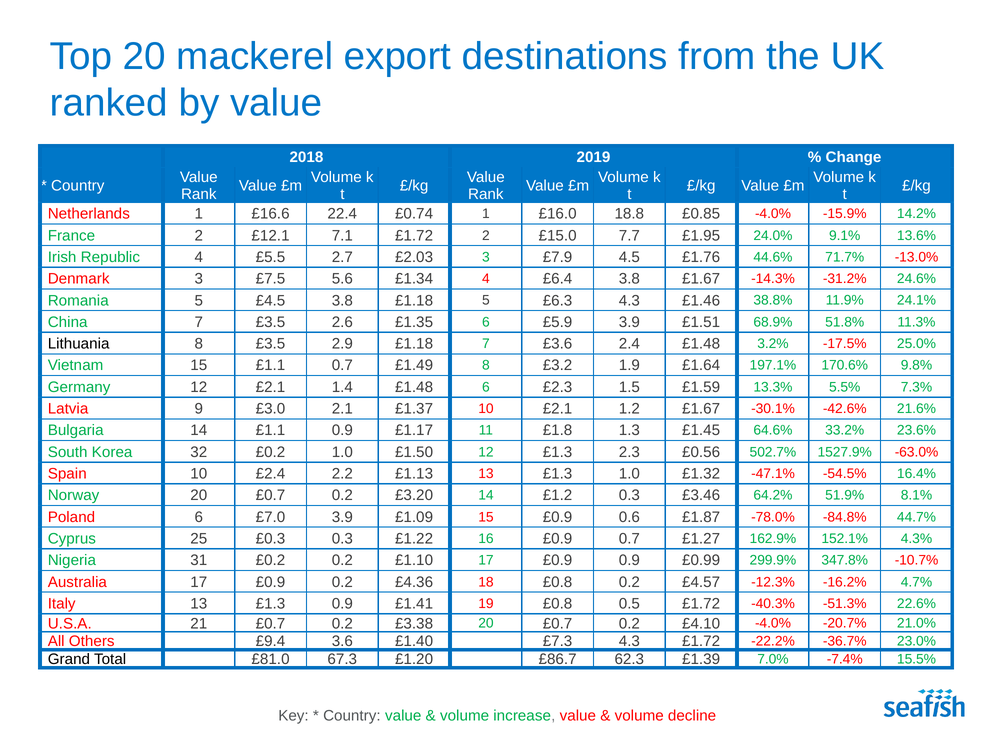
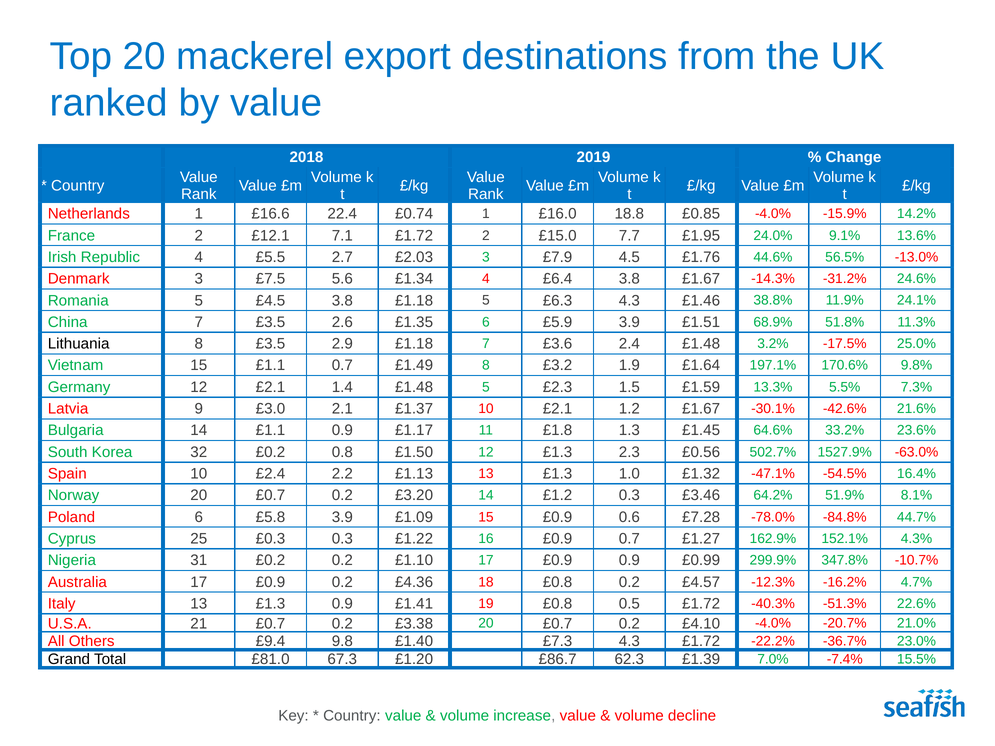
71.7%: 71.7% -> 56.5% (845, 257)
£1.48 6: 6 -> 5 (486, 387)
£0.2 1.0: 1.0 -> 0.8 (342, 452)
£7.0: £7.0 -> £5.8 (270, 517)
£1.87: £1.87 -> £7.28 (701, 517)
3.6: 3.6 -> 9.8 (342, 642)
